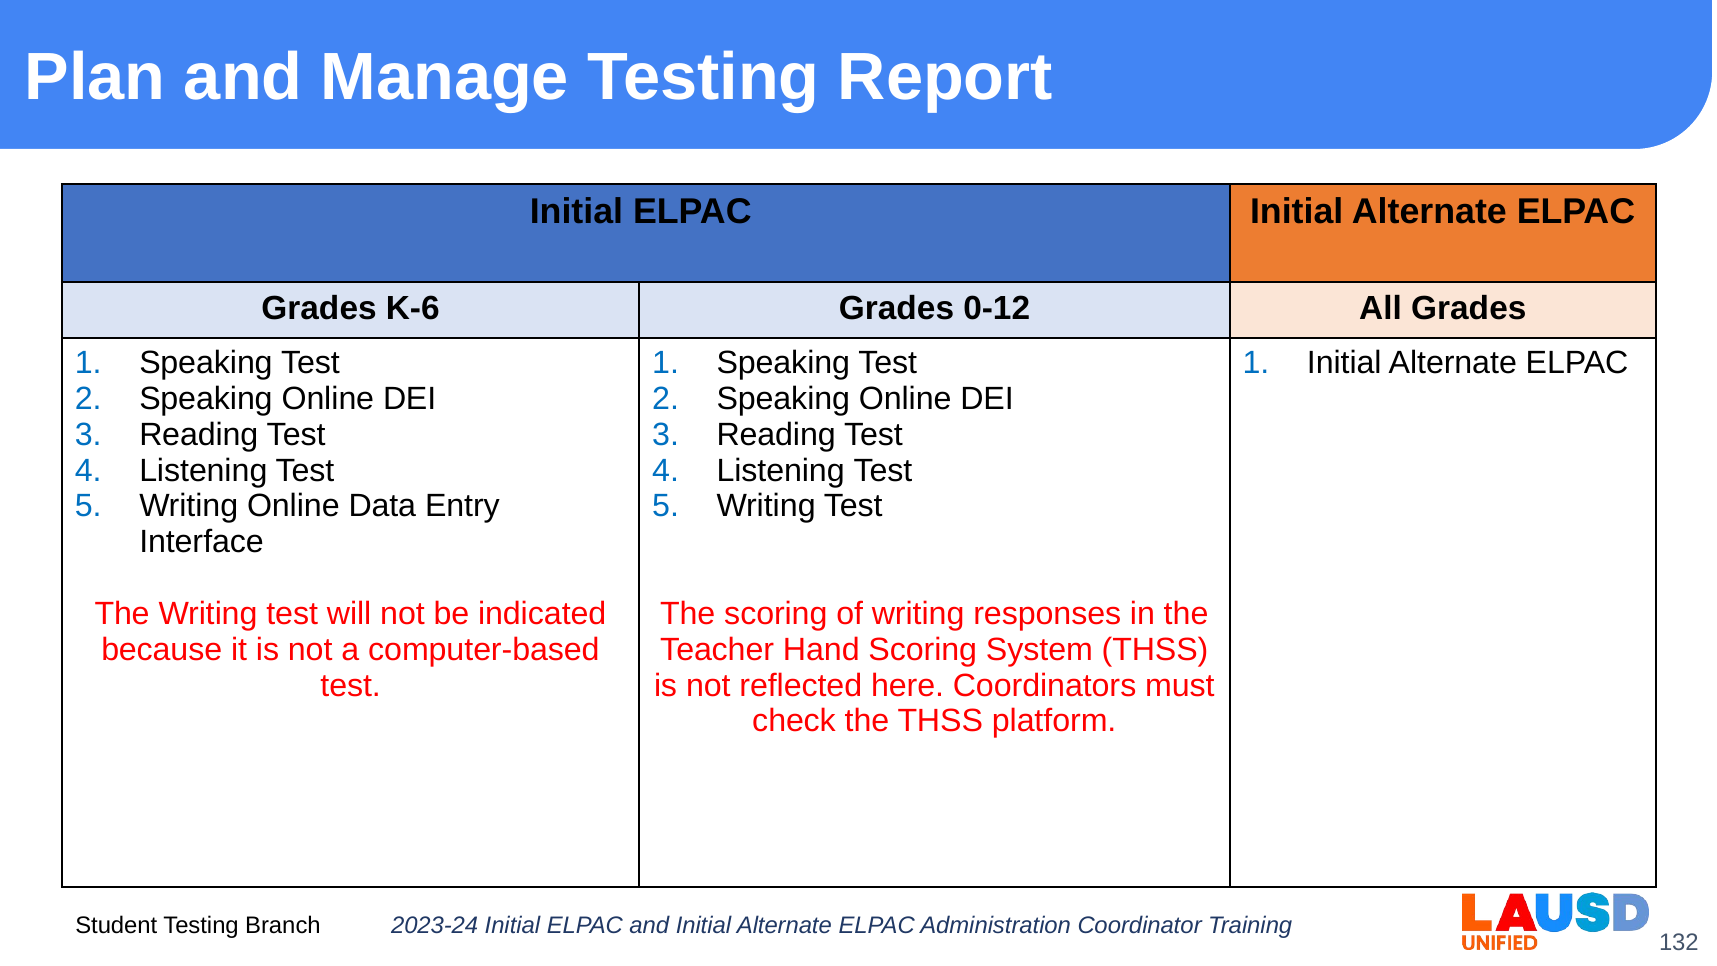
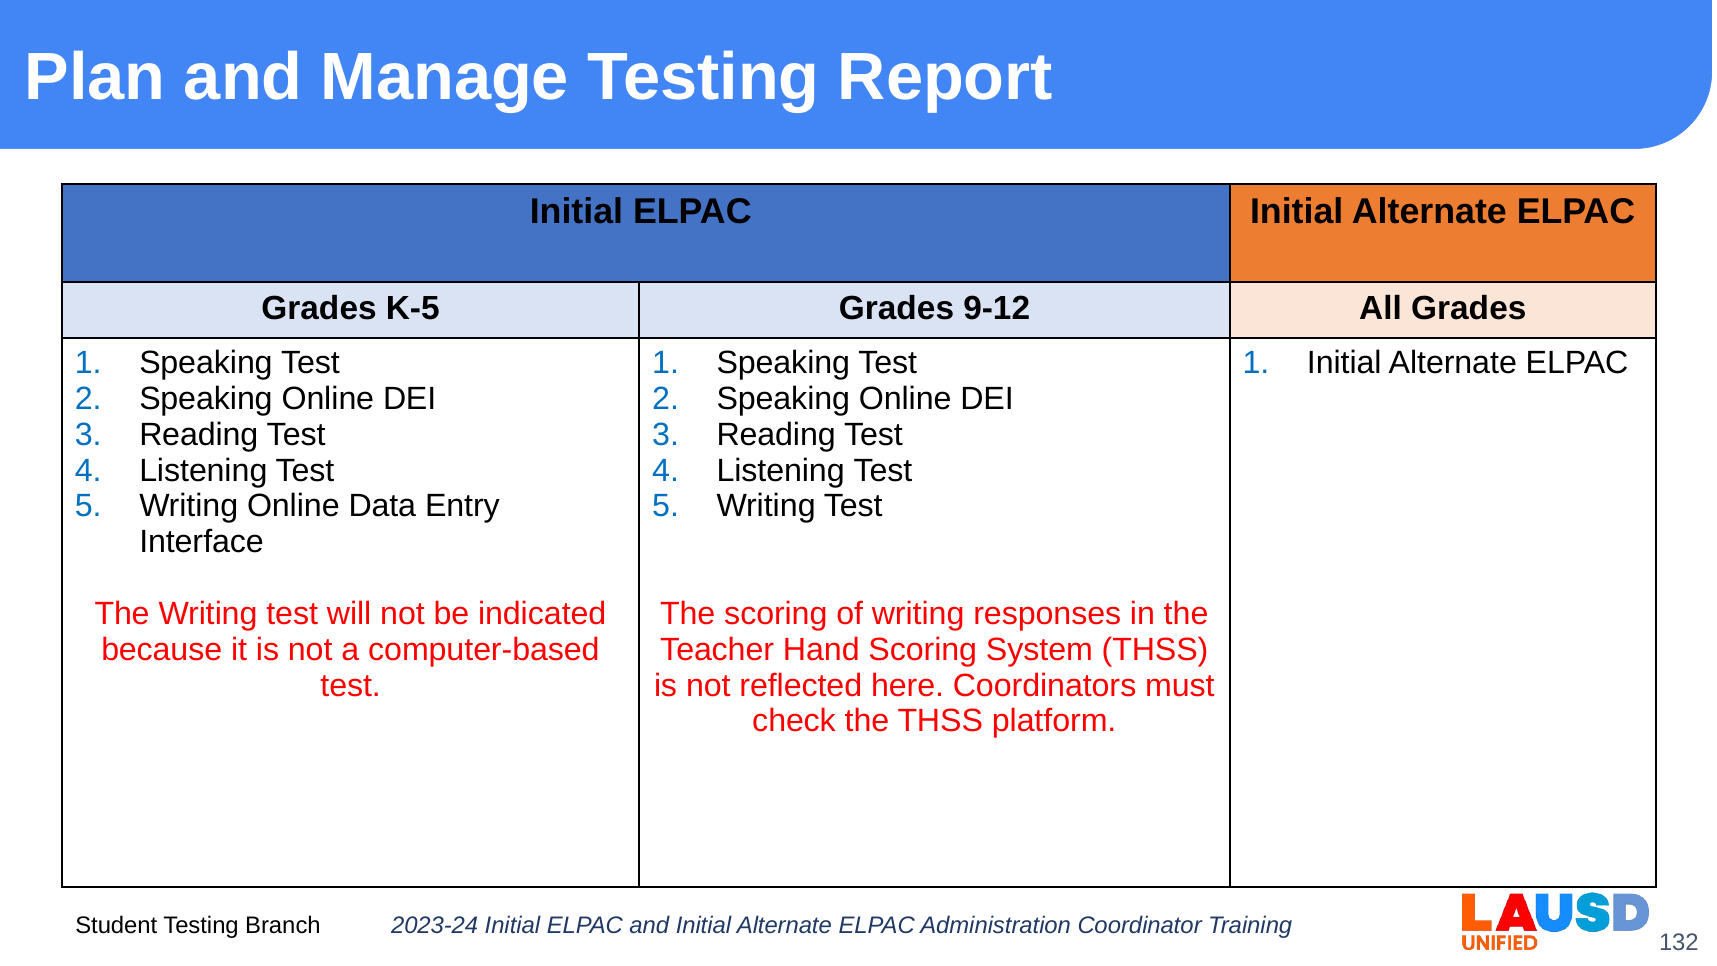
K-6: K-6 -> K-5 (413, 308)
0-12: 0-12 -> 9-12 (997, 308)
